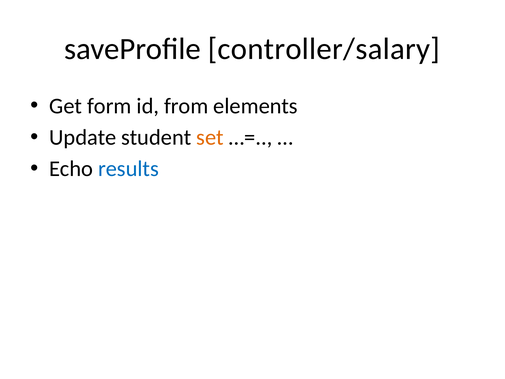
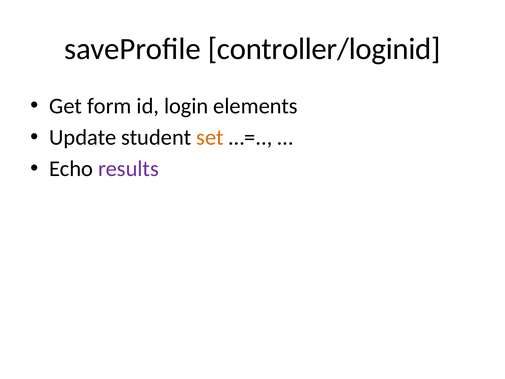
controller/salary: controller/salary -> controller/loginid (324, 49)
from: from -> login (186, 106)
results colour: blue -> purple (128, 169)
